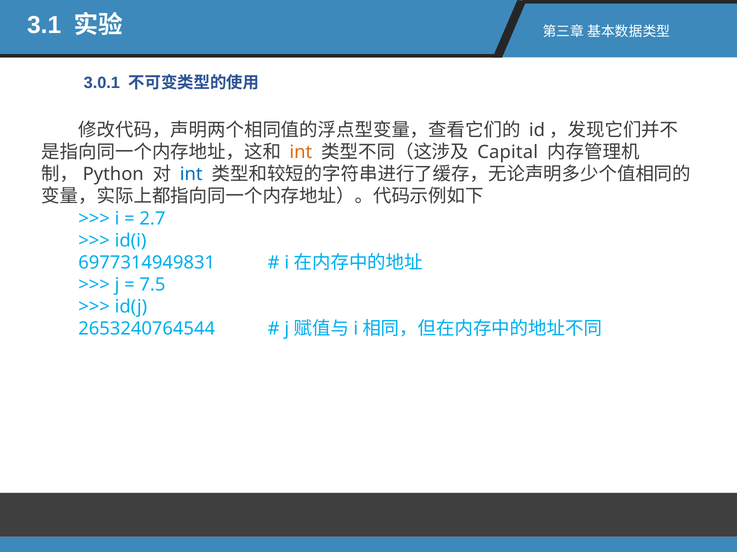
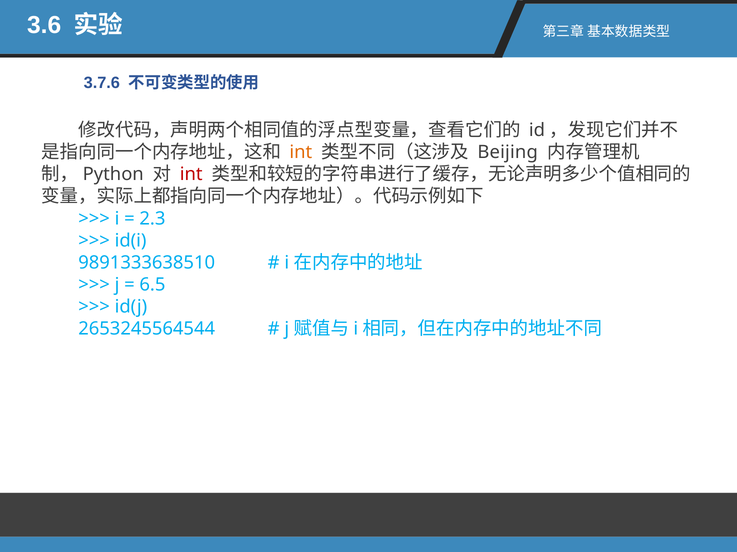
3.1: 3.1 -> 3.6 (44, 25)
3.0.1: 3.0.1 -> 3.7.6 (102, 83)
Capital: Capital -> Beijing (508, 152)
int colour: blue -> red (191, 175)
2.7: 2.7 -> 2.3 (152, 219)
6977314949831: 6977314949831 -> 9891333638510 (147, 263)
7.5: 7.5 -> 6.5 (152, 285)
2653240764544: 2653240764544 -> 2653245564544 (147, 329)
